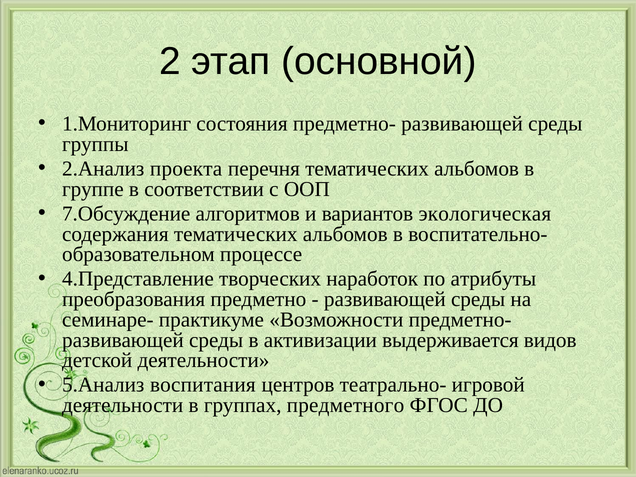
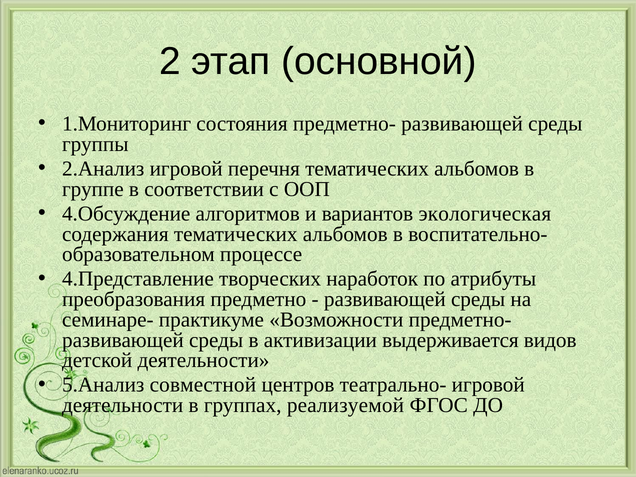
2.Анализ проекта: проекта -> игровой (186, 169)
7.Обсуждение: 7.Обсуждение -> 4.Обсуждение (126, 214)
воспитания: воспитания -> совместной (203, 385)
предметного: предметного -> реализуемой (345, 405)
